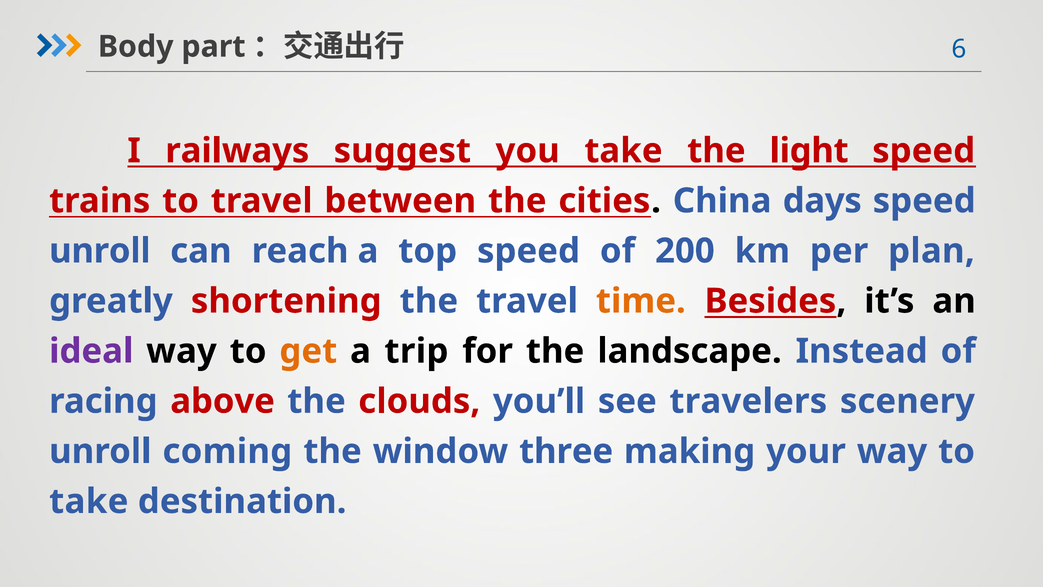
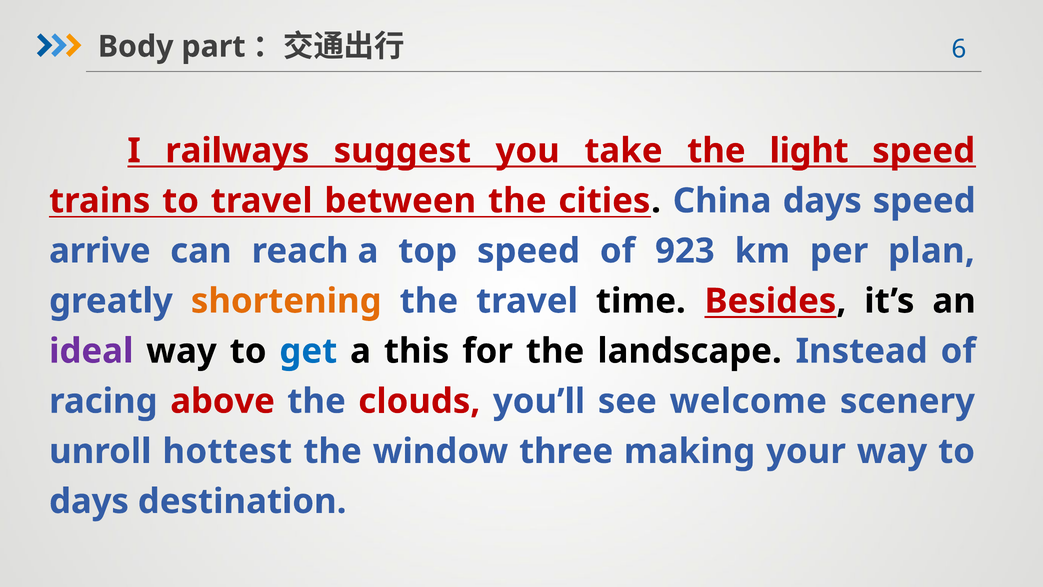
unroll: unroll -> arrive (100, 251)
200: 200 -> 923 (685, 251)
shortening colour: red -> orange (286, 301)
time colour: orange -> black (641, 301)
get colour: orange -> blue (308, 351)
trip: trip -> this (417, 351)
travelers: travelers -> welcome (748, 401)
coming: coming -> hottest (227, 451)
take: take -> days (89, 501)
